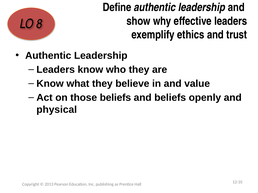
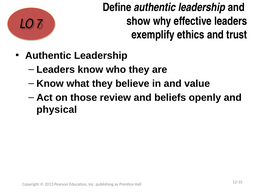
8: 8 -> 7 (39, 24)
those beliefs: beliefs -> review (115, 98)
